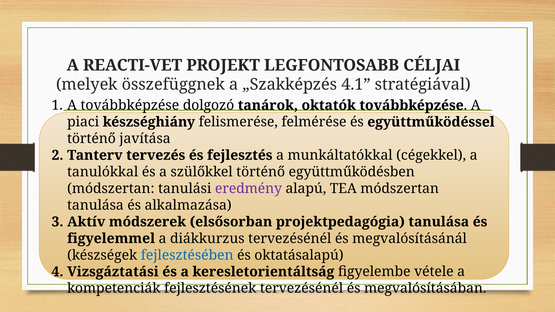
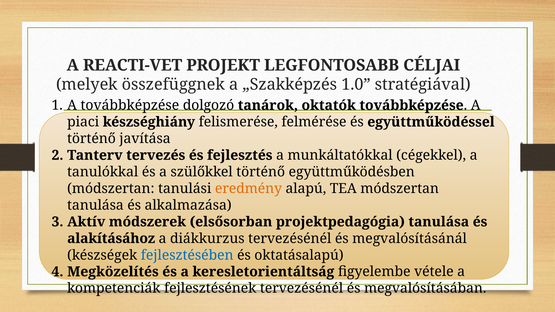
4.1: 4.1 -> 1.0 (356, 85)
eredmény colour: purple -> orange (248, 189)
figyelemmel: figyelemmel -> alakításához (111, 239)
Vizsgáztatási: Vizsgáztatási -> Megközelítés (113, 272)
